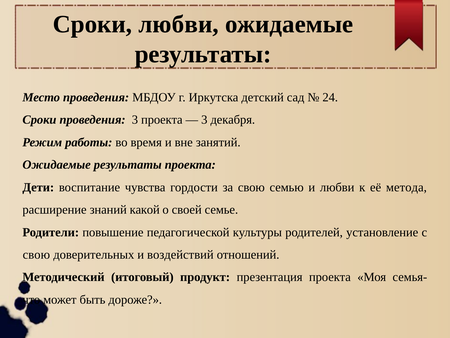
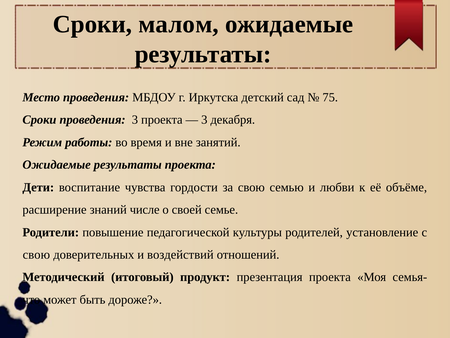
Сроки любви: любви -> малом (179, 24)
24: 24 -> 75 (330, 97)
метода: метода -> объёме (407, 187)
какой: какой -> числе (145, 209)
